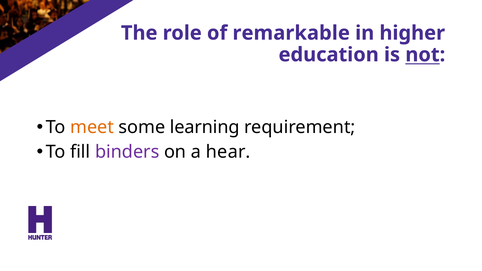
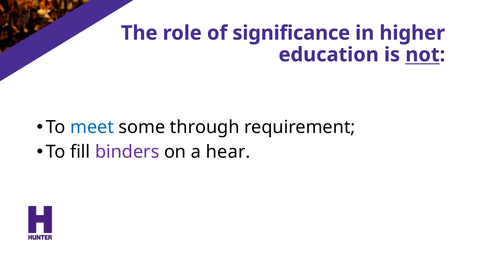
remarkable: remarkable -> significance (291, 33)
meet colour: orange -> blue (92, 127)
learning: learning -> through (205, 127)
